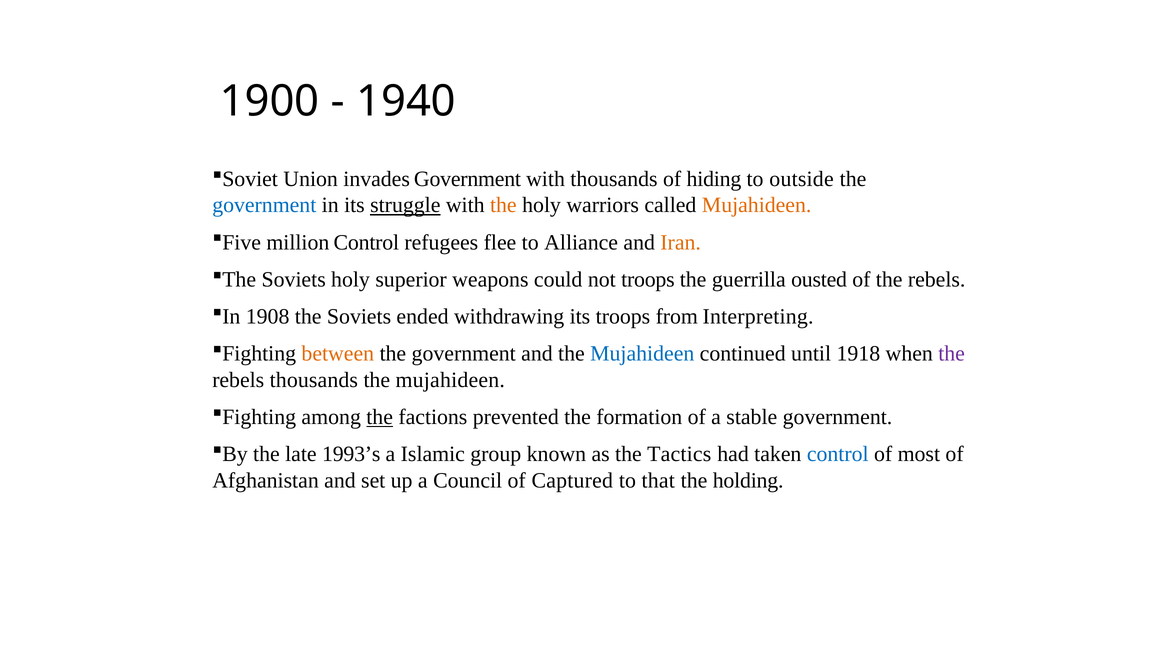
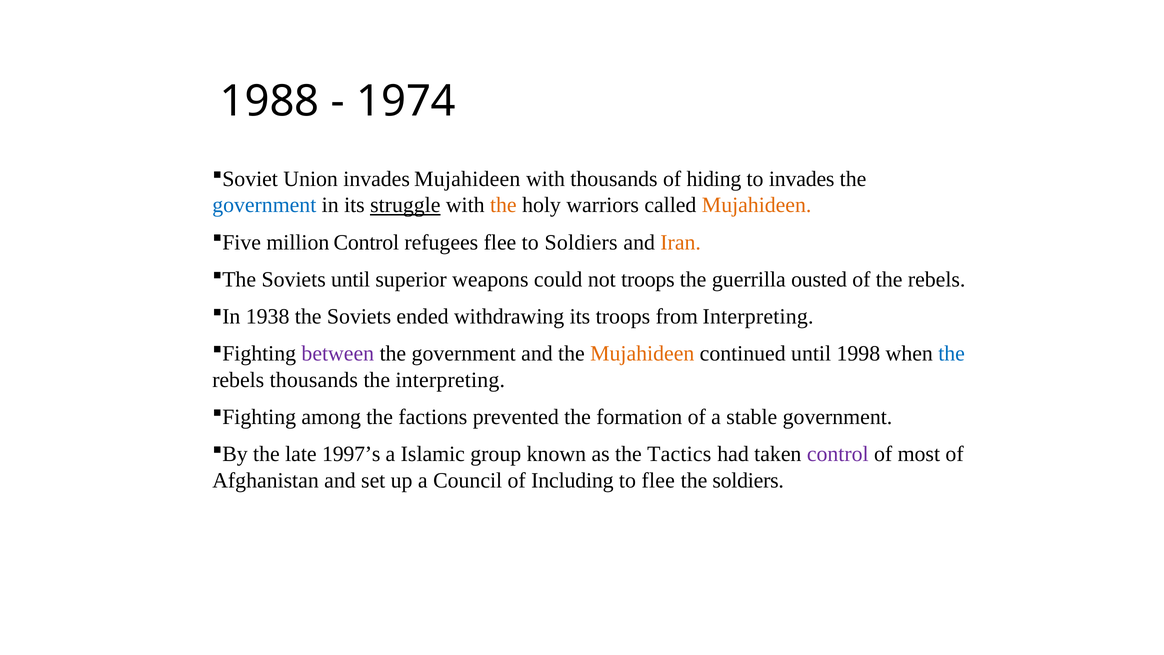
1900: 1900 -> 1988 (270, 102)
1940: 1940 -> 1974 (406, 102)
invades Government: Government -> Mujahideen (467, 179)
to outside: outside -> invades (802, 179)
to Alliance: Alliance -> Soldiers (581, 242)
Soviets holy: holy -> until (351, 279)
1908: 1908 -> 1938 (268, 316)
between colour: orange -> purple (338, 354)
Mujahideen colour: blue -> orange (642, 354)
1918: 1918 -> 1998 (858, 354)
the colour: purple -> blue (952, 354)
mujahideen: mujahideen -> interpreting (450, 380)
the underline: present -> none (380, 417)
1993’s: 1993’s -> 1997’s (351, 454)
control colour: blue -> purple (838, 454)
Captured: Captured -> Including (572, 480)
to that: that -> flee (658, 480)
the holding: holding -> soldiers (748, 480)
